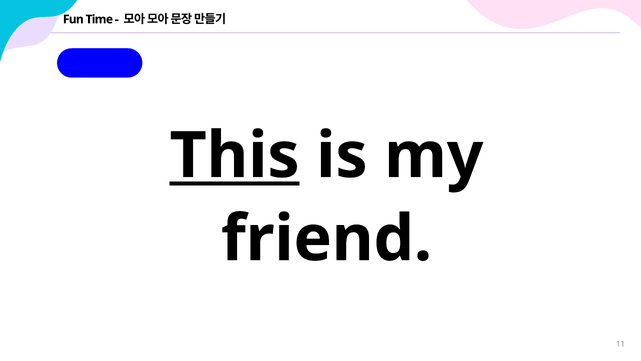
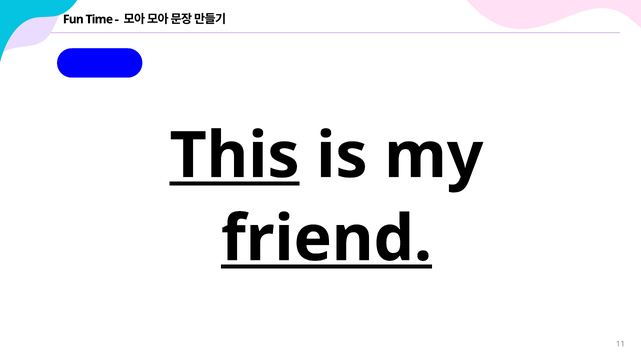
friend underline: none -> present (326, 239)
